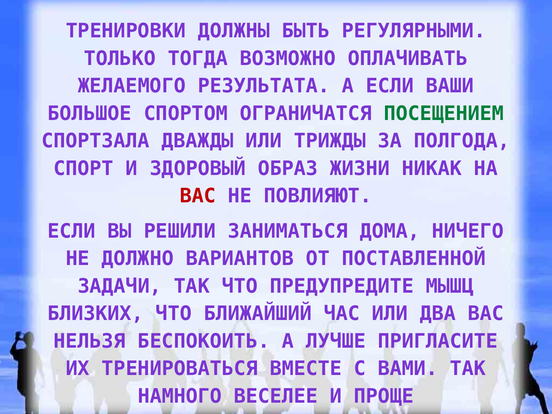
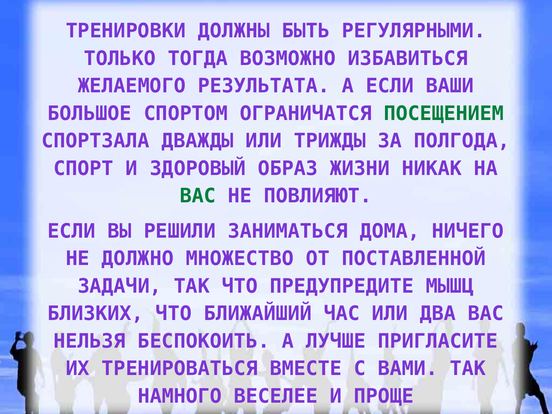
ОПЛАЧИВАТЬ: ОПЛАЧИВАТЬ -> ИЗБАВИТЬСЯ (408, 59)
ВАС colour: red -> green (198, 196)
ВАРИАНТОВ: ВАРИАНТОВ -> МНОЖЕСТВО (240, 259)
